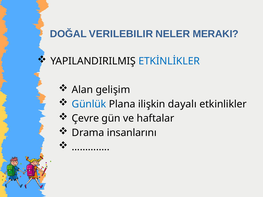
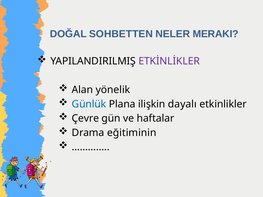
VERILEBILIR: VERILEBILIR -> SOHBETTEN (121, 34)
ETKİNLİKLER colour: blue -> purple (169, 61)
gelişim: gelişim -> yönelik (113, 90)
insanlarını: insanlarını -> eğitiminin (132, 133)
